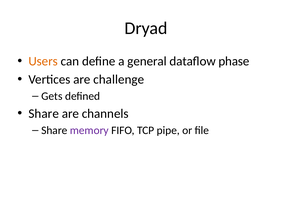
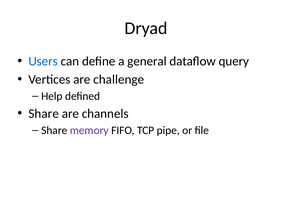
Users colour: orange -> blue (43, 61)
phase: phase -> query (234, 61)
Gets: Gets -> Help (52, 96)
